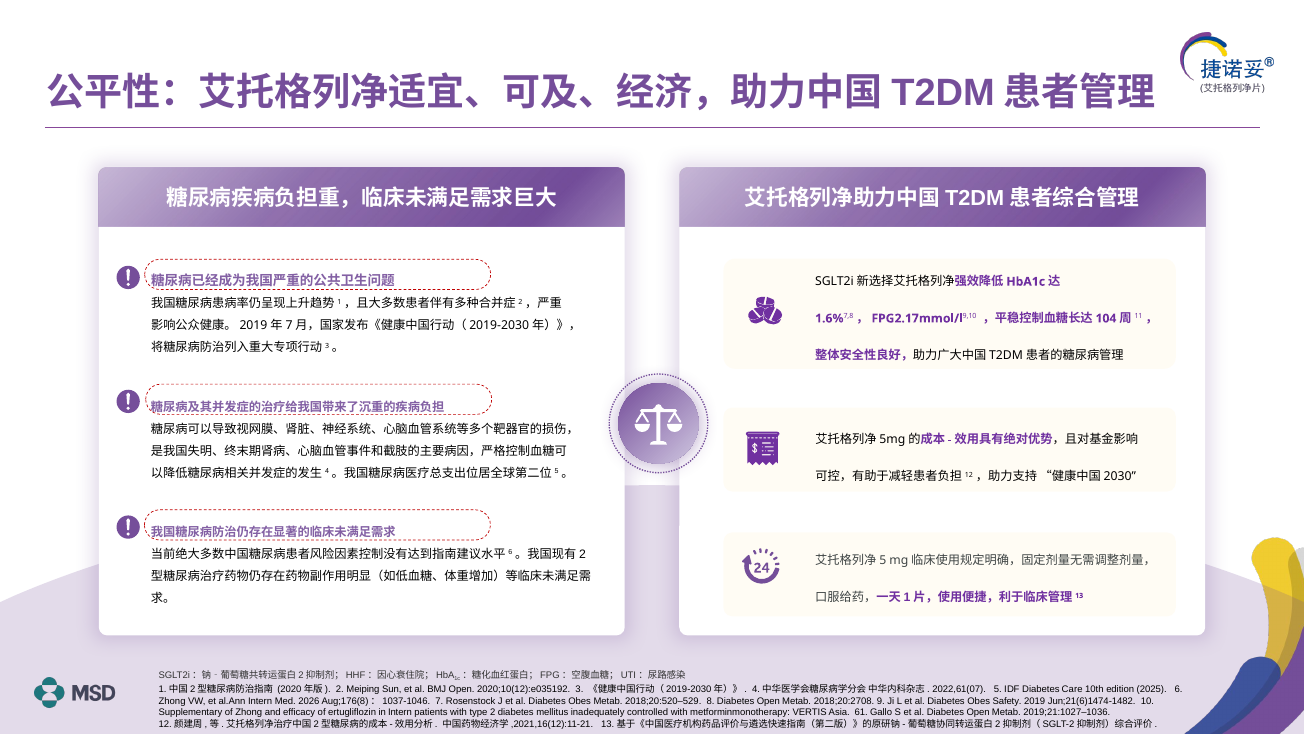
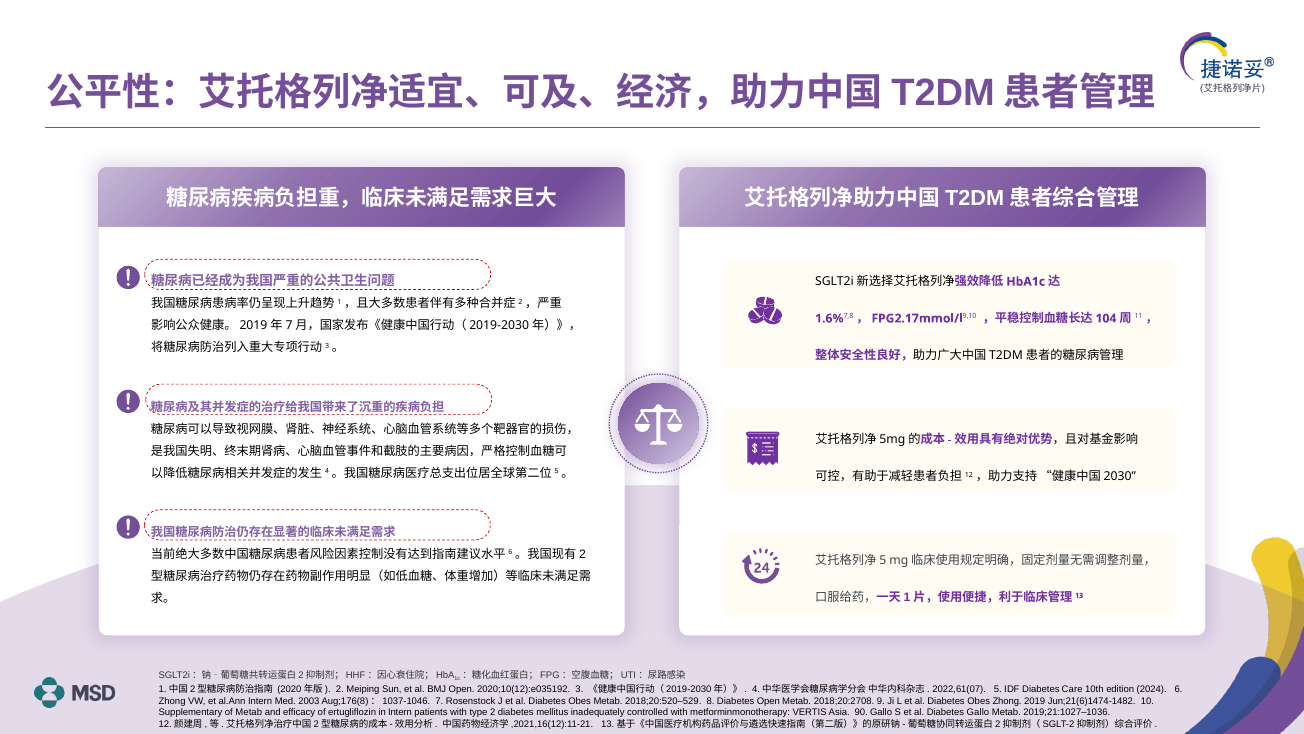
2025: 2025 -> 2024 (1152, 689)
2026: 2026 -> 2003 (309, 701)
Obes Safety: Safety -> Zhong (1007, 701)
of Zhong: Zhong -> Metab (249, 712)
61: 61 -> 90 (861, 712)
al Diabetes Open: Open -> Gallo (978, 712)
